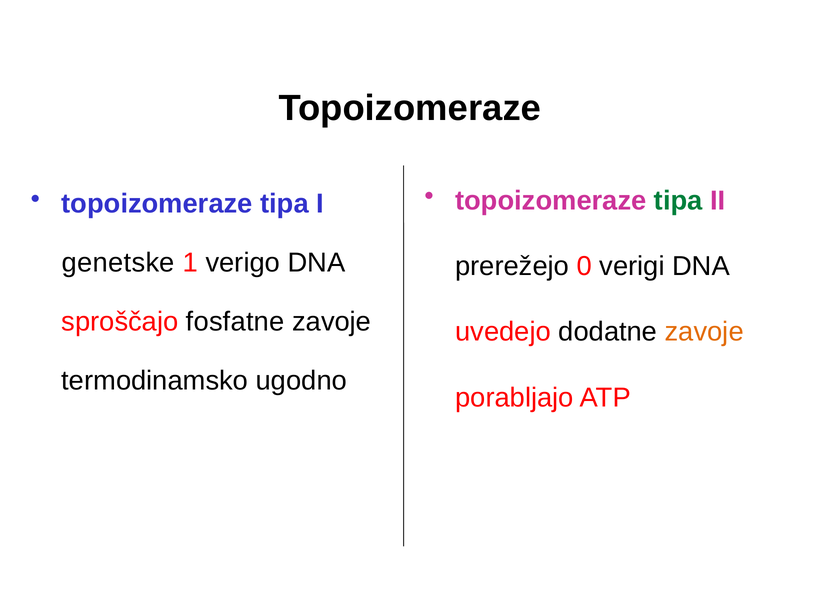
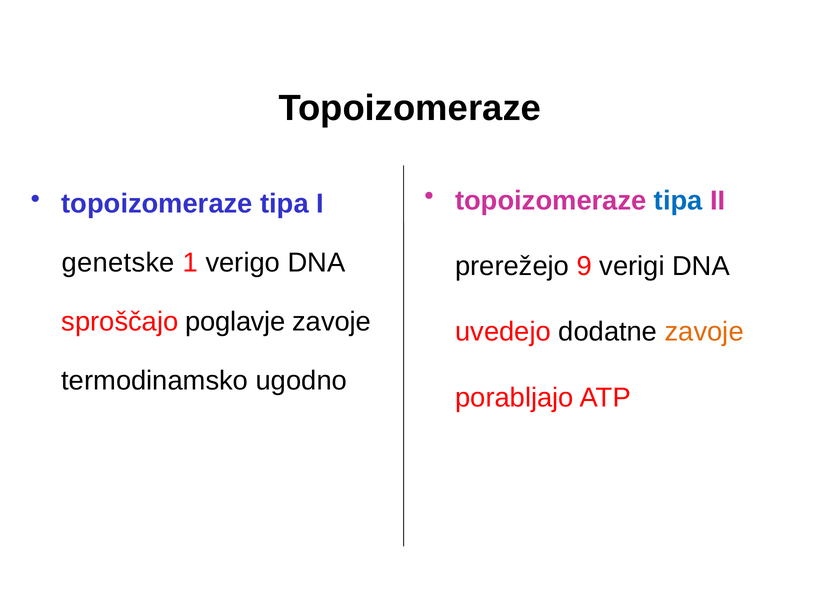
tipa colour: green -> blue (678, 201)
0: 0 -> 9 (584, 266)
fosfatne: fosfatne -> poglavje (235, 322)
